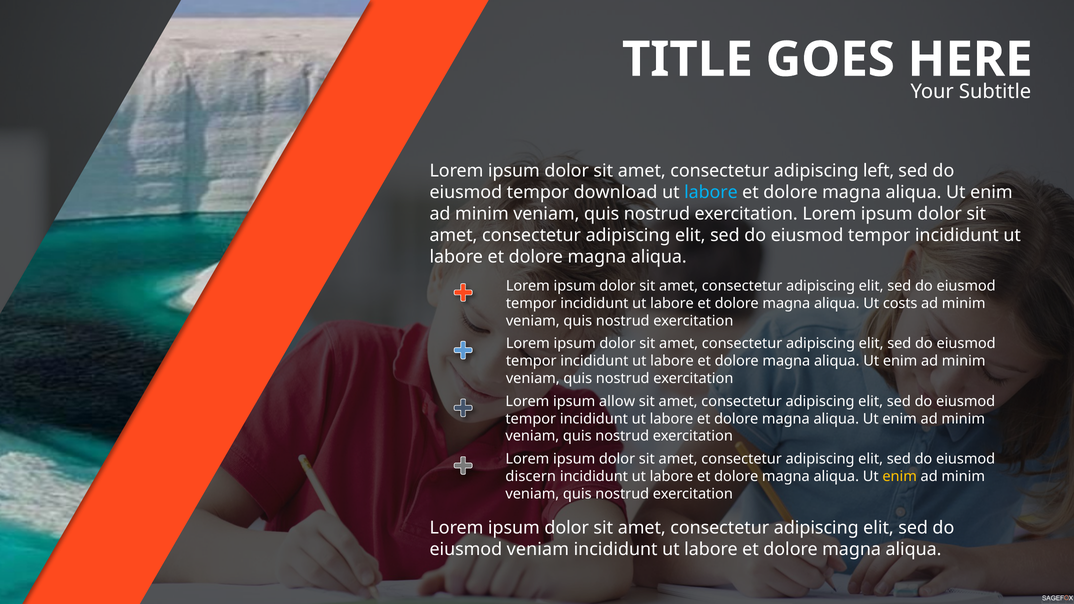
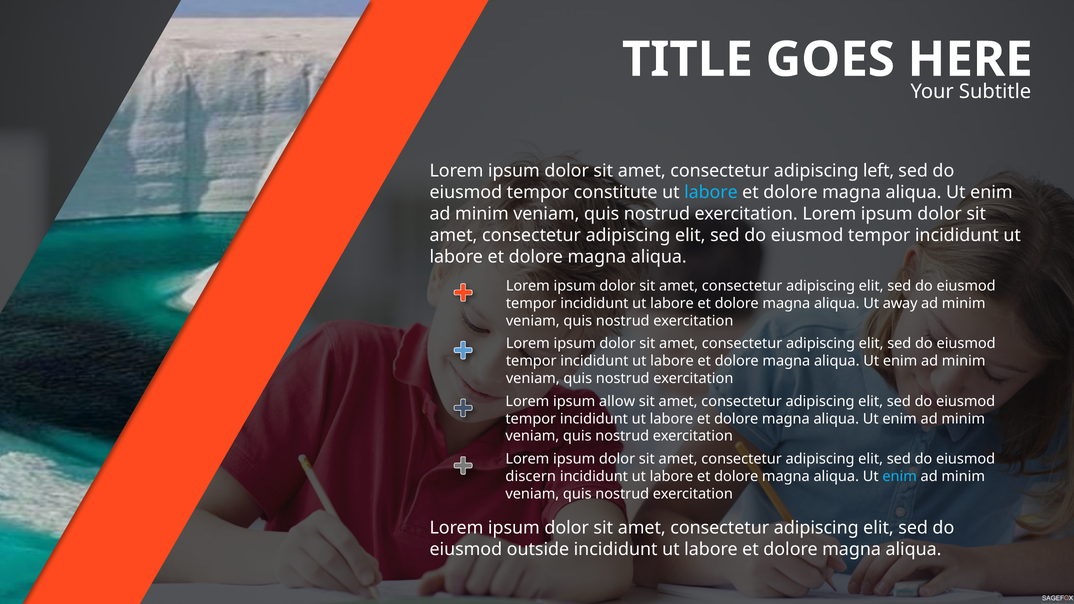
download: download -> constitute (616, 192)
costs: costs -> away (900, 304)
enim colour: yellow -> light blue (900, 476)
eiusmod veniam: veniam -> outside (538, 549)
